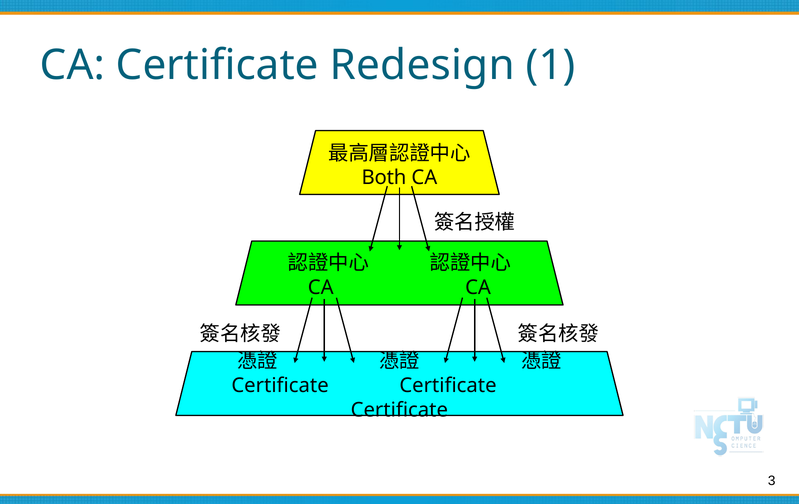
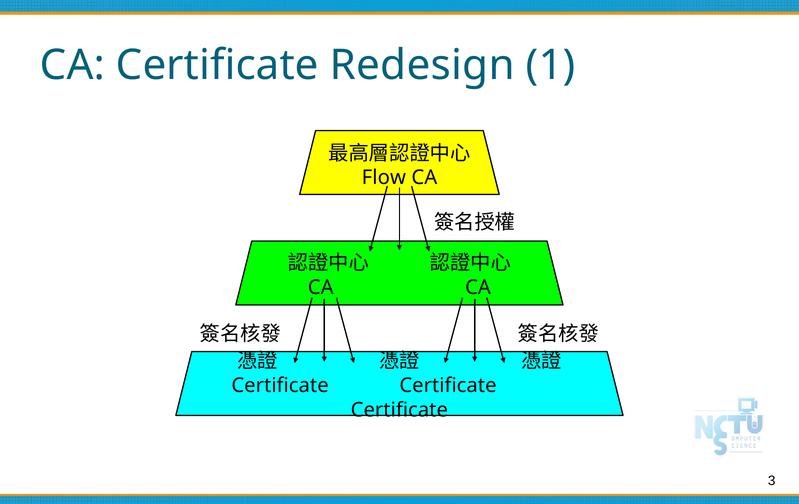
Both: Both -> Flow (384, 178)
